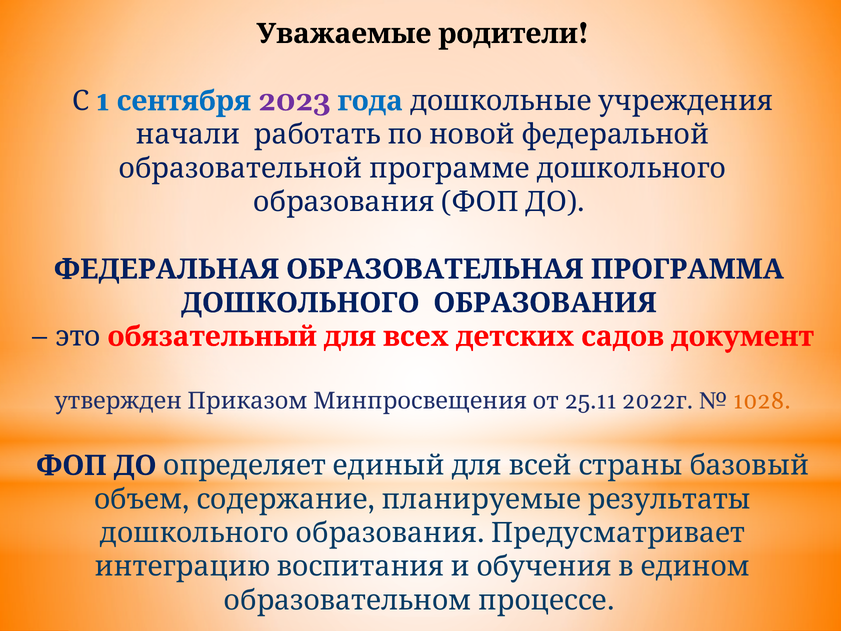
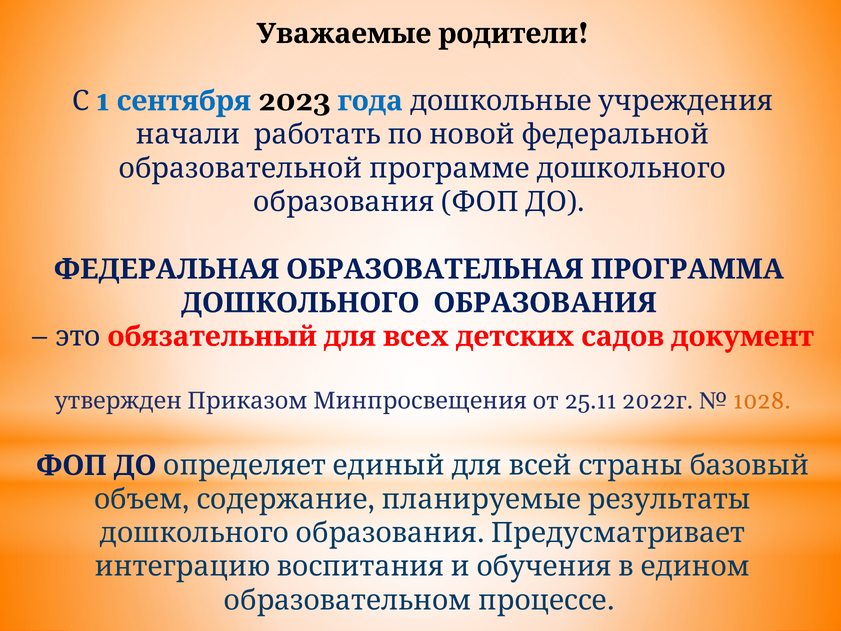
2023 colour: purple -> black (294, 101)
